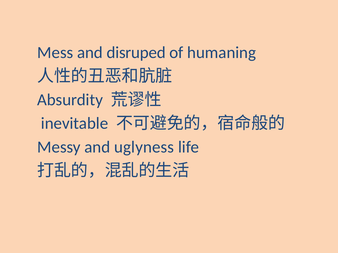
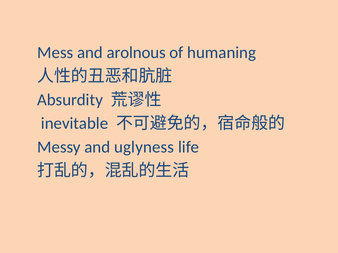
disruped: disruped -> arolnous (136, 53)
